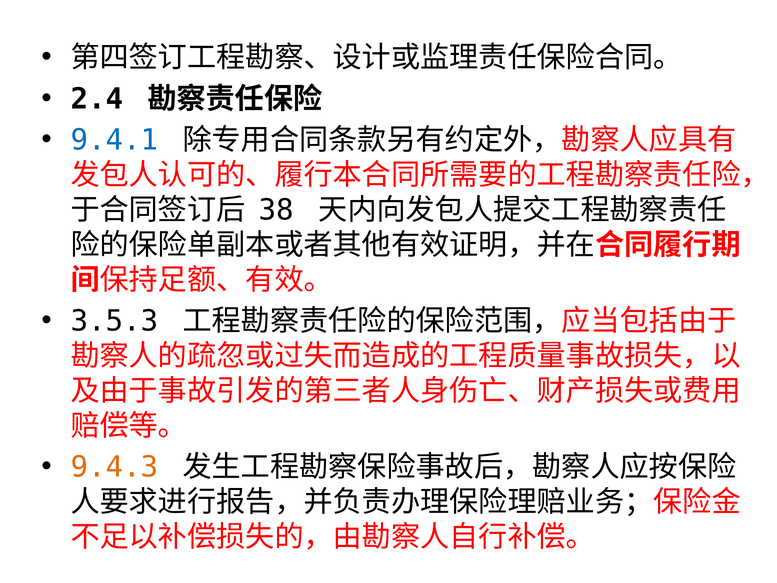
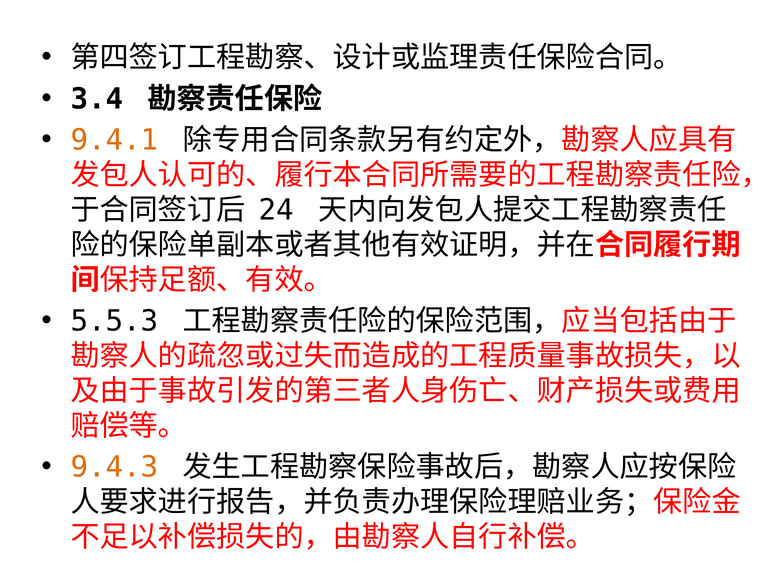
2.4: 2.4 -> 3.4 (97, 99)
9.4.1 colour: blue -> orange (114, 140)
38: 38 -> 24 (276, 210)
3.5.3: 3.5.3 -> 5.5.3 (114, 321)
